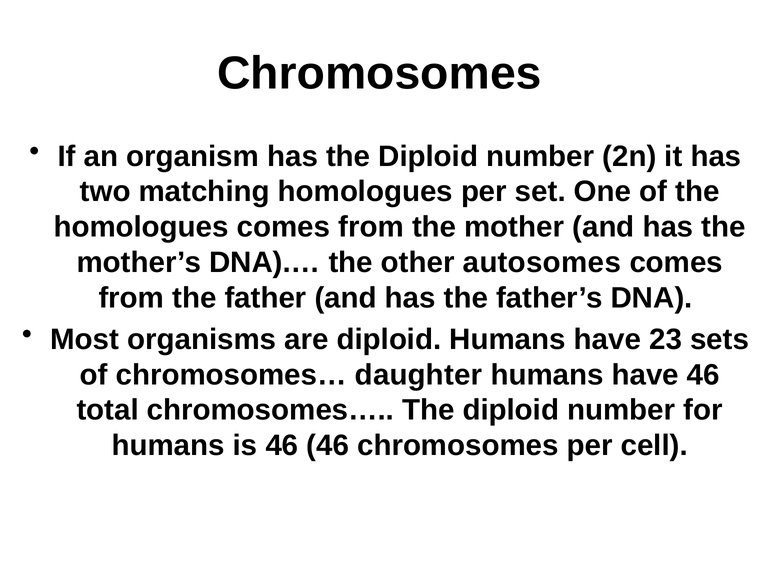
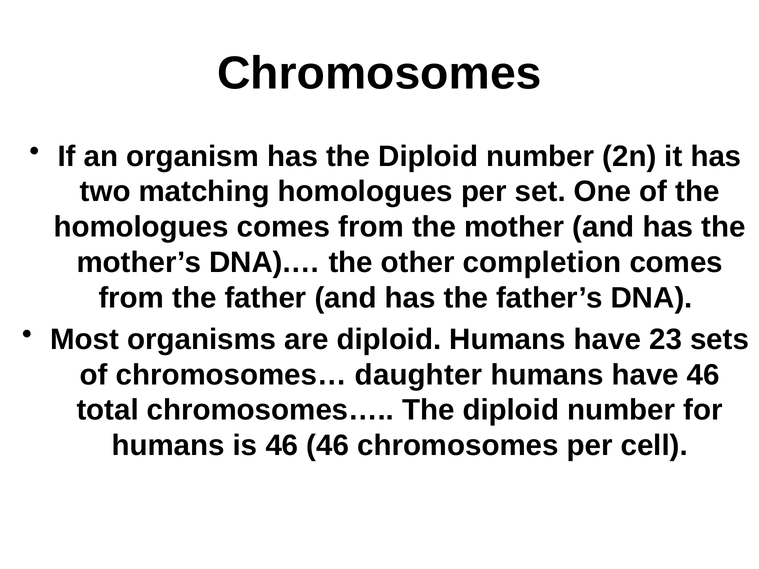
autosomes: autosomes -> completion (542, 263)
